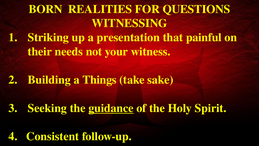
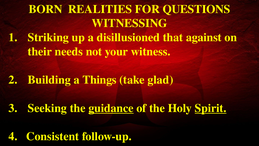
presentation: presentation -> disillusioned (128, 37)
painful: painful -> against (204, 37)
sake: sake -> glad (160, 80)
Spirit underline: none -> present (211, 108)
